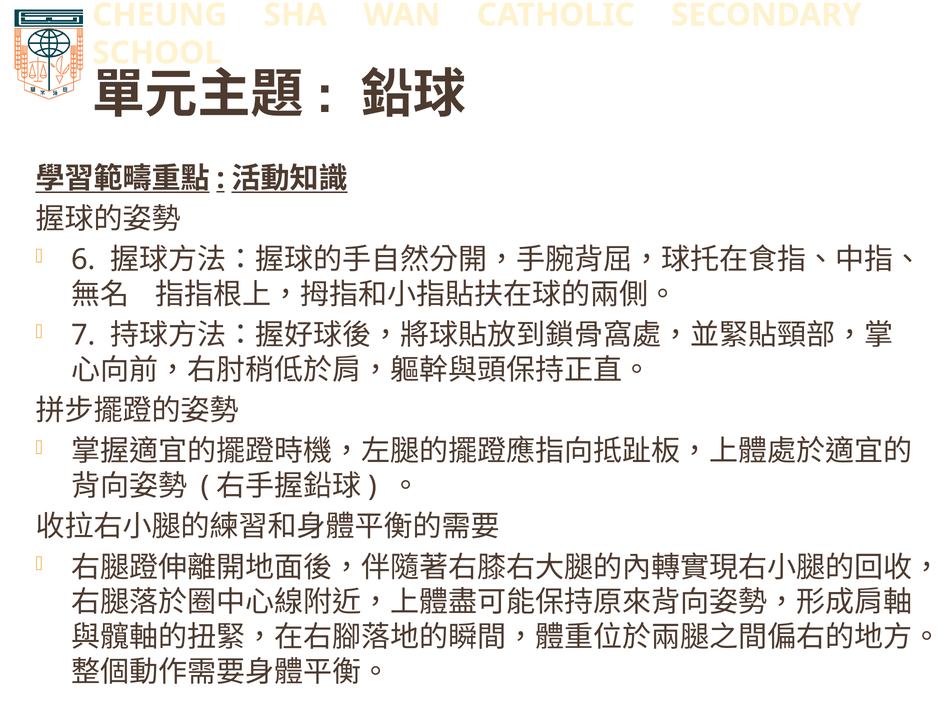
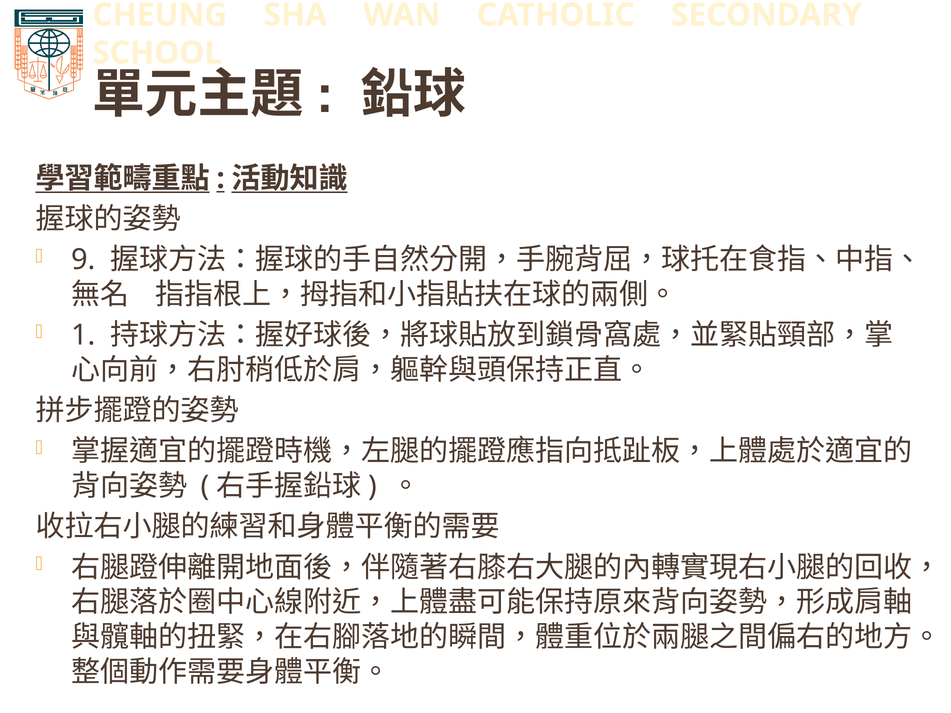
6: 6 -> 9 (83, 260)
7: 7 -> 1 (83, 335)
